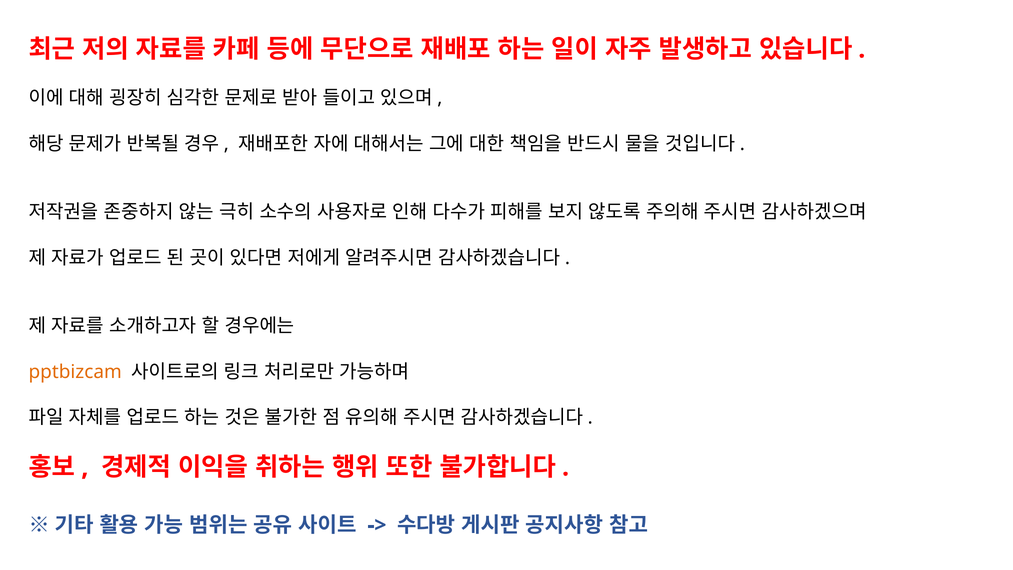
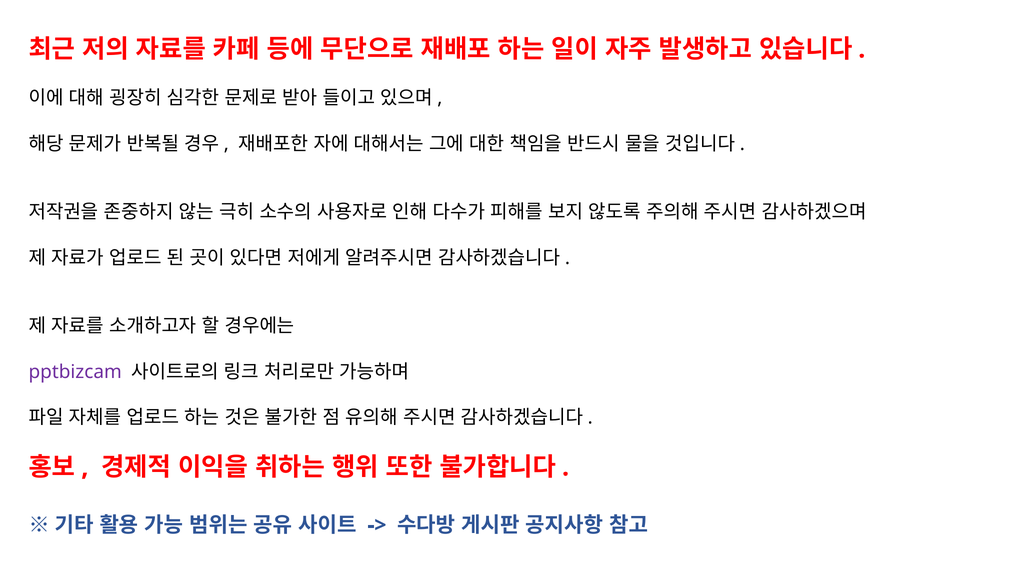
pptbizcam colour: orange -> purple (75, 372)
